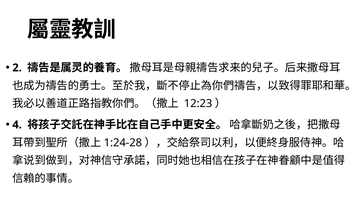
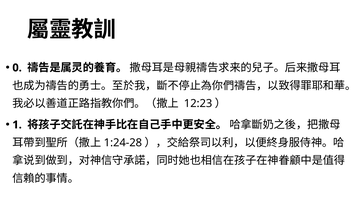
2: 2 -> 0 (17, 68)
4: 4 -> 1 (17, 125)
